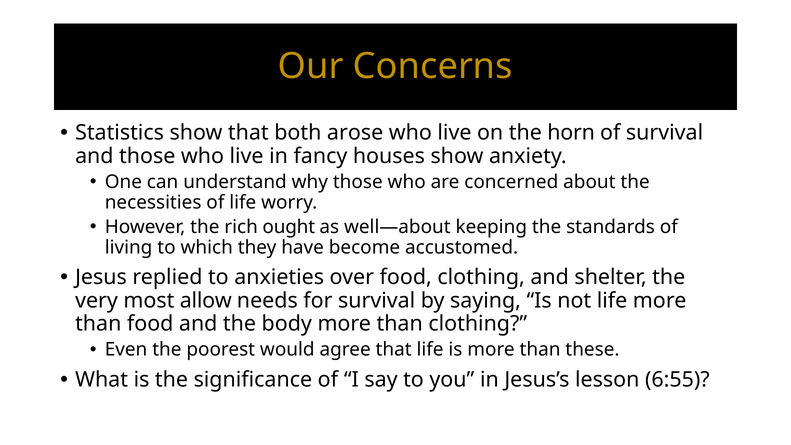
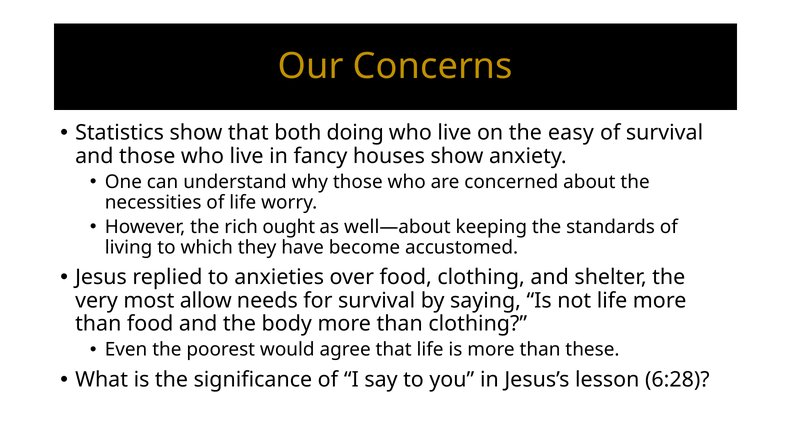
arose: arose -> doing (355, 133)
horn: horn -> easy (571, 133)
6:55: 6:55 -> 6:28 (677, 380)
